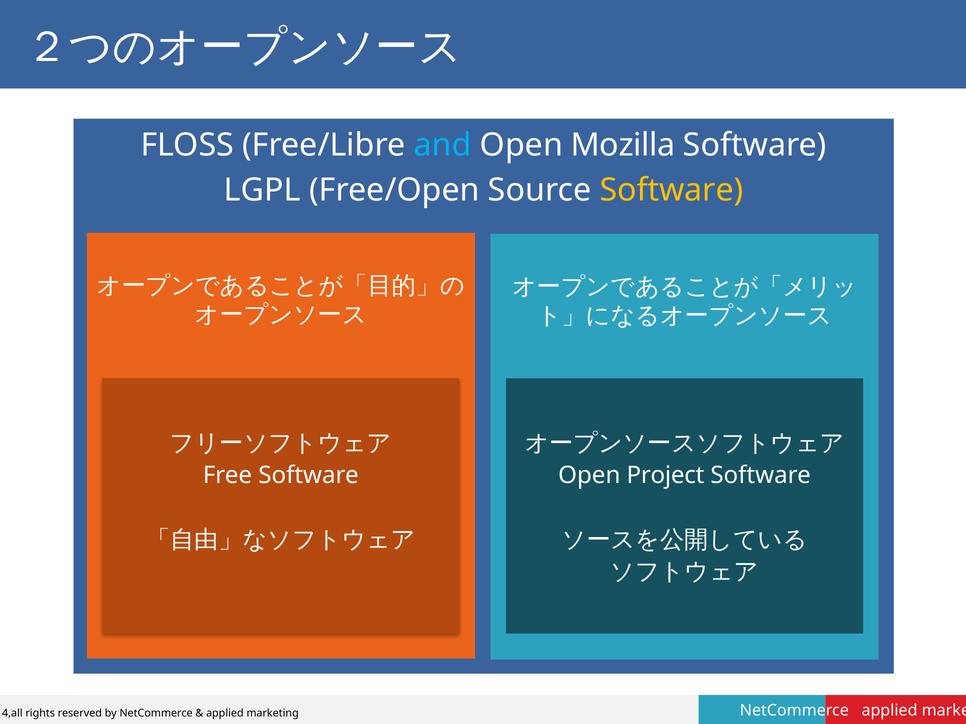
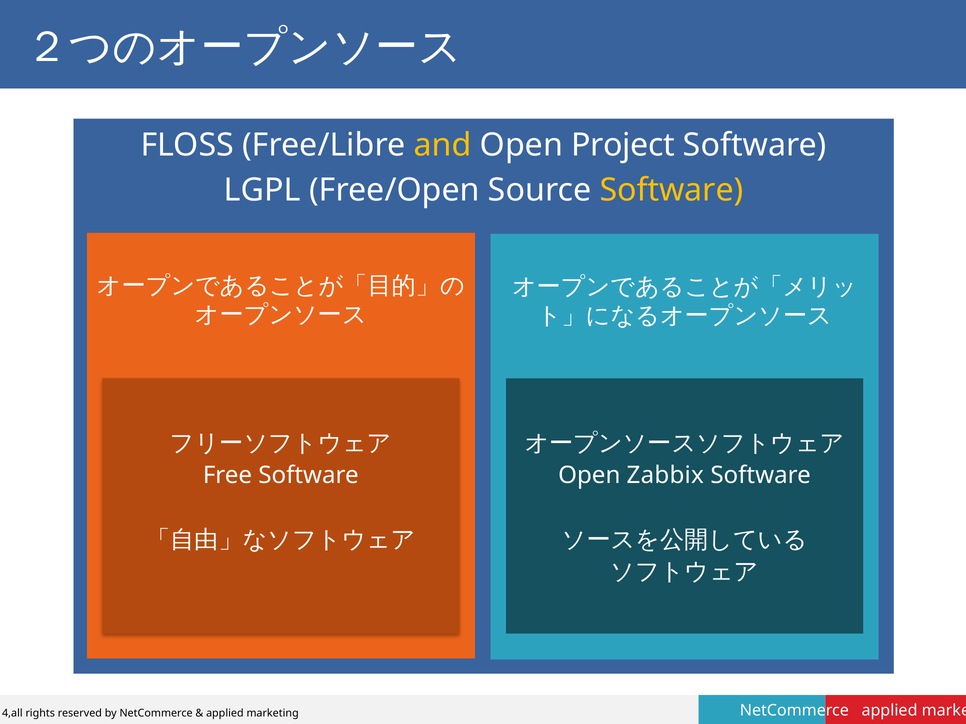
and colour: light blue -> yellow (443, 145)
Mozilla: Mozilla -> Project (623, 145)
Project: Project -> Zabbix (665, 476)
